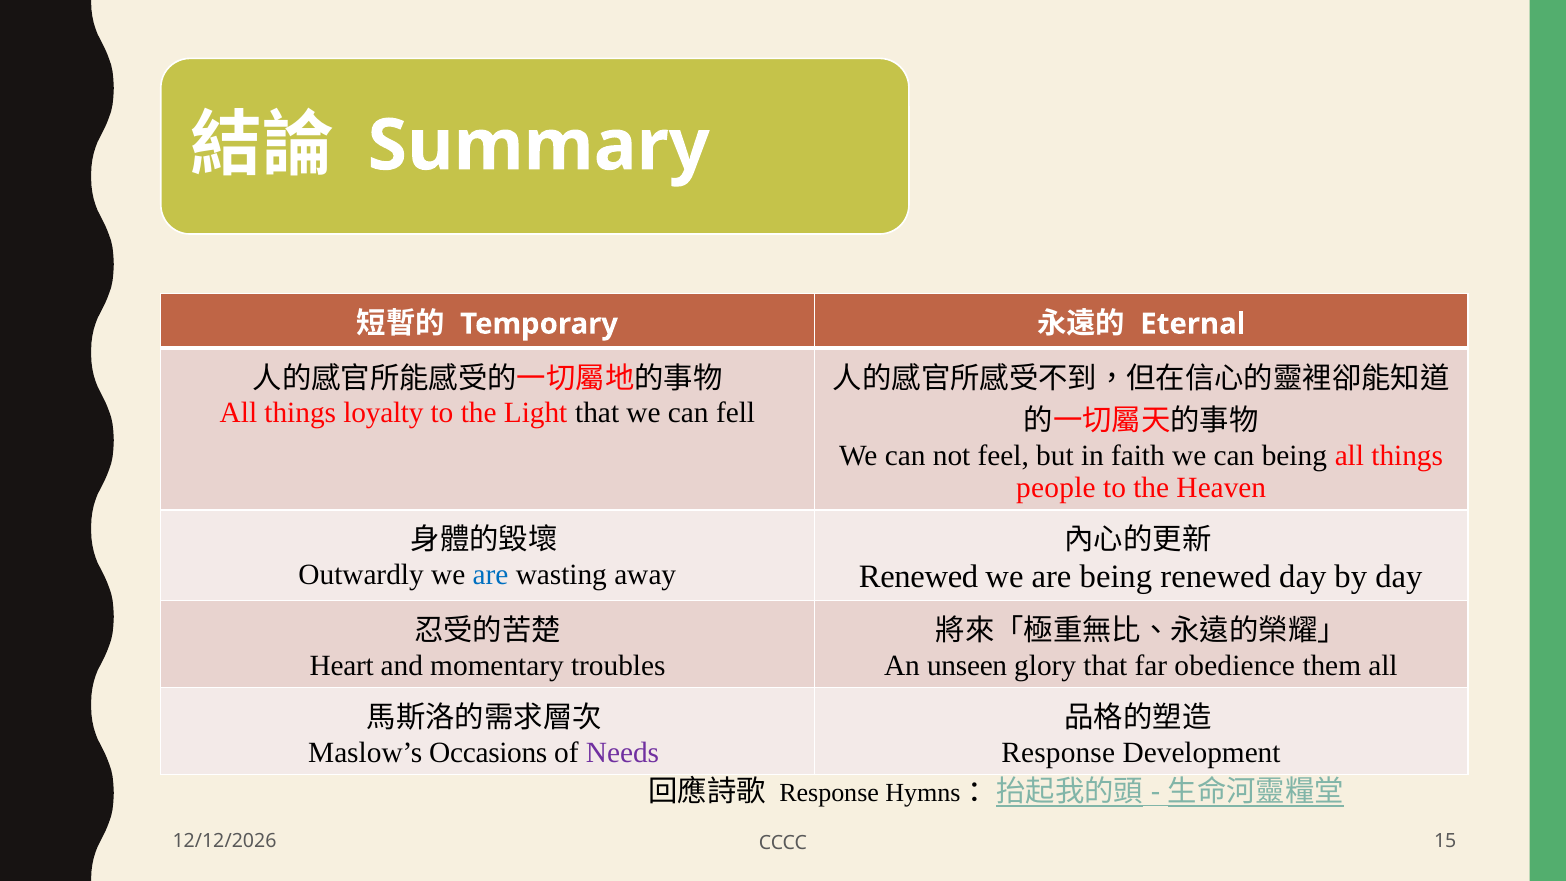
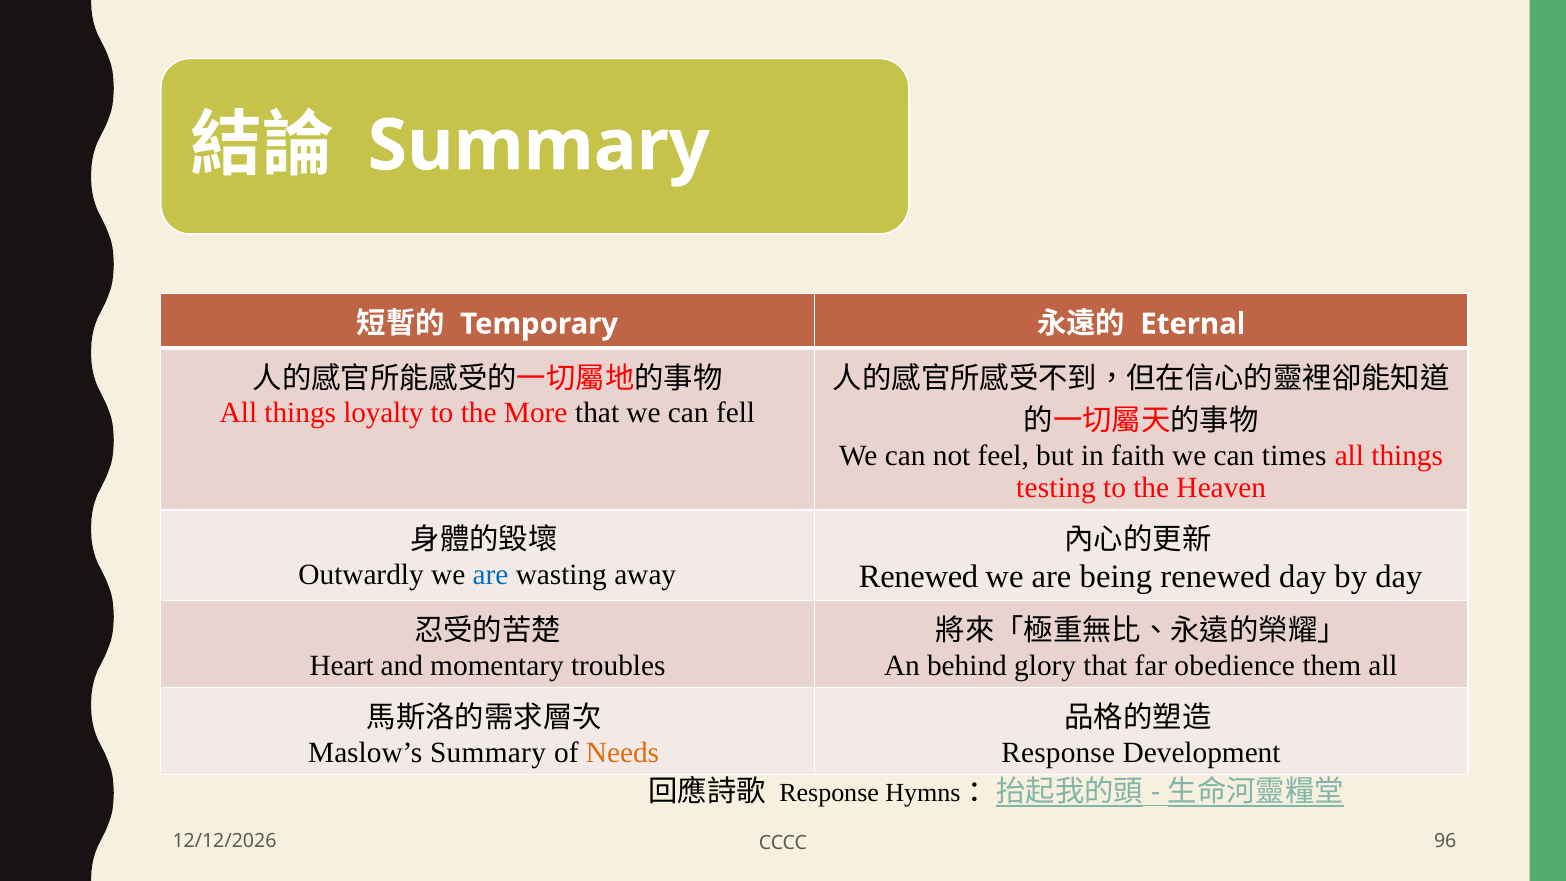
Light: Light -> More (536, 413)
can being: being -> times (1294, 455)
people: people -> testing (1056, 488)
unseen: unseen -> behind (967, 665)
Maslow’s Occasions: Occasions -> Summary (488, 752)
Needs colour: purple -> orange (623, 752)
15: 15 -> 96 (1445, 841)
